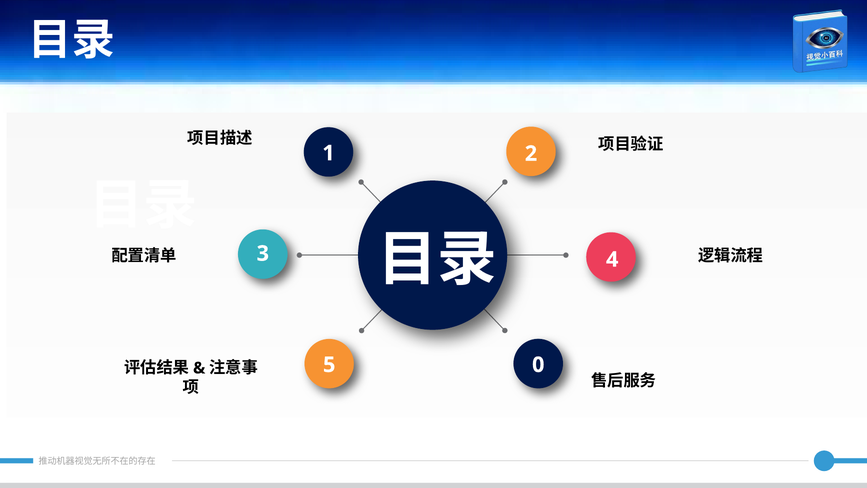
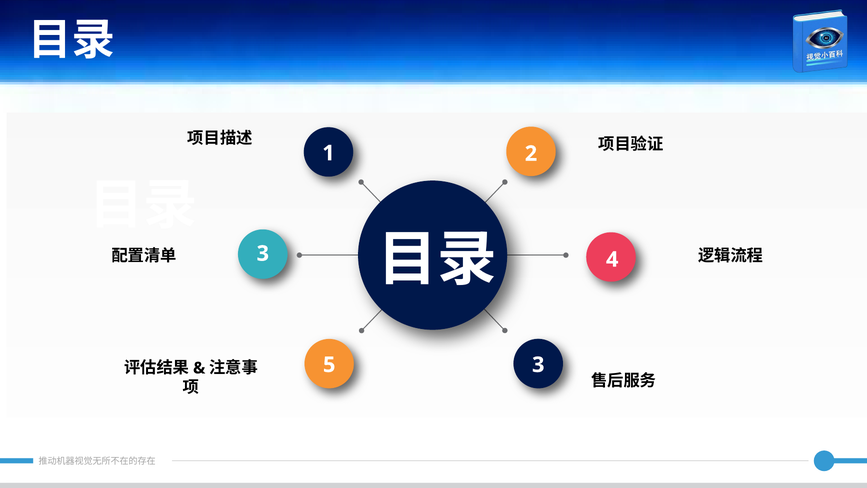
5 0: 0 -> 3 (538, 365)
